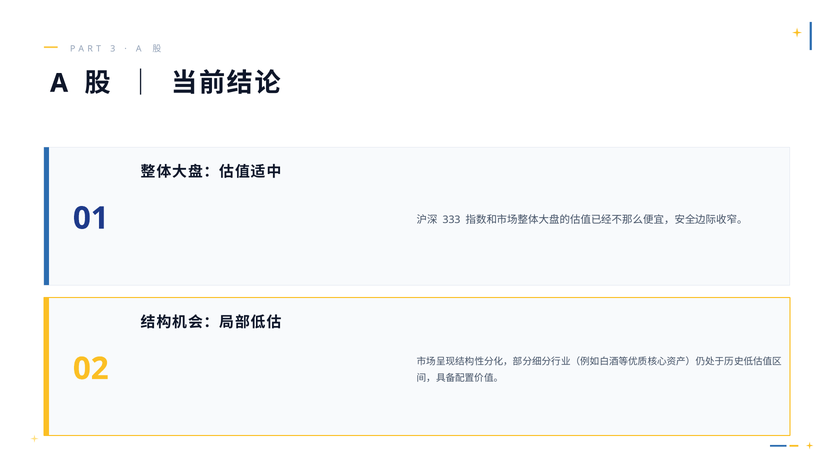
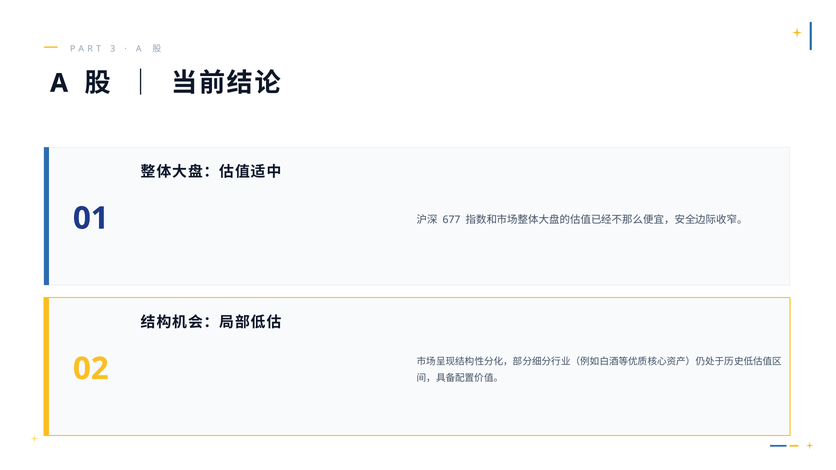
333: 333 -> 677 (451, 220)
